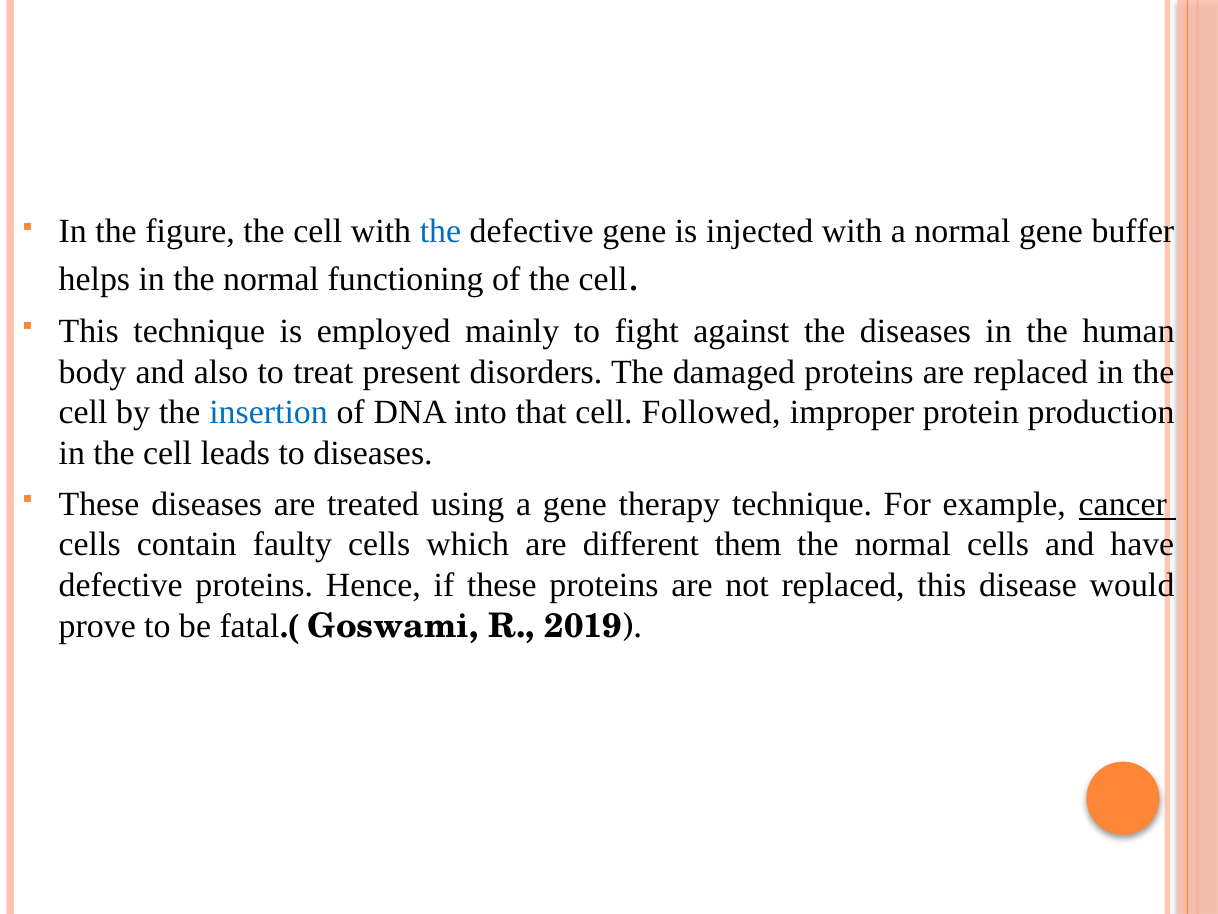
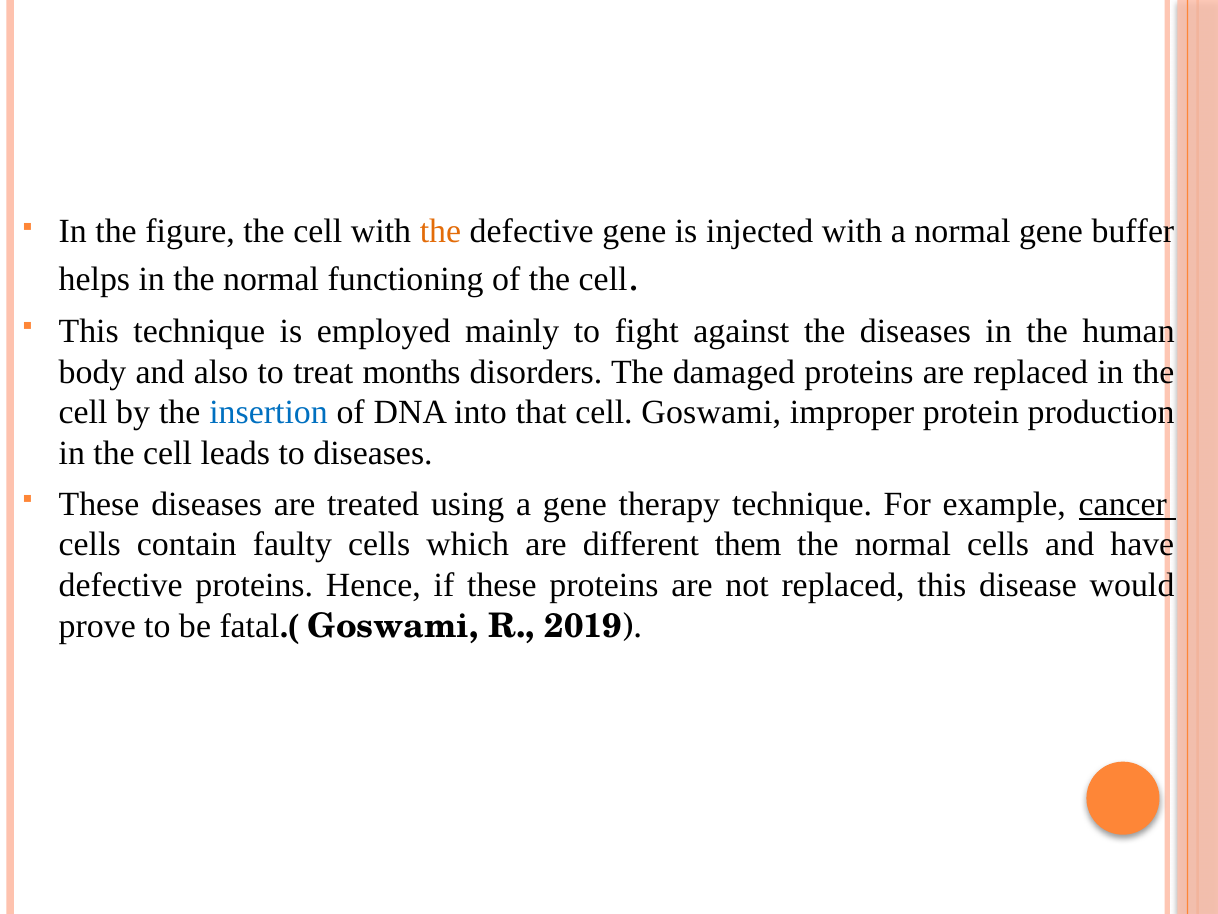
the colour: blue -> orange (440, 232)
present: present -> months (412, 372)
cell Followed: Followed -> Goswami (711, 412)
